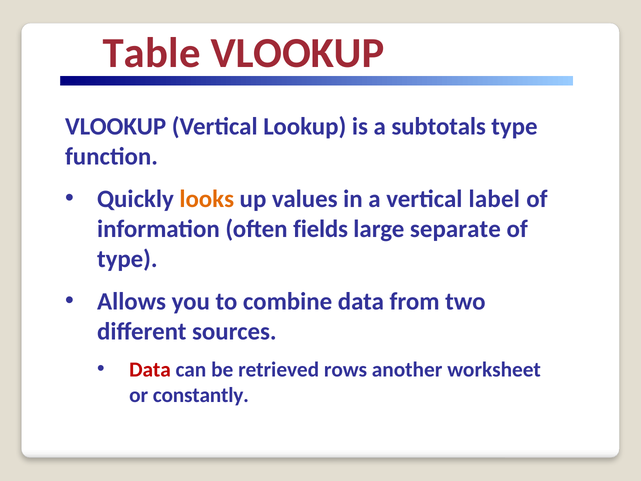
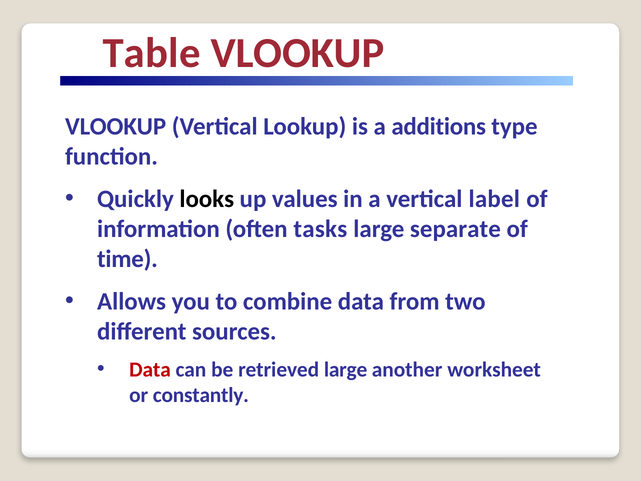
subtotals: subtotals -> additions (439, 127)
looks colour: orange -> black (207, 199)
fields: fields -> tasks (320, 229)
type: type -> time (127, 259)
retrieved rows: rows -> large (346, 369)
